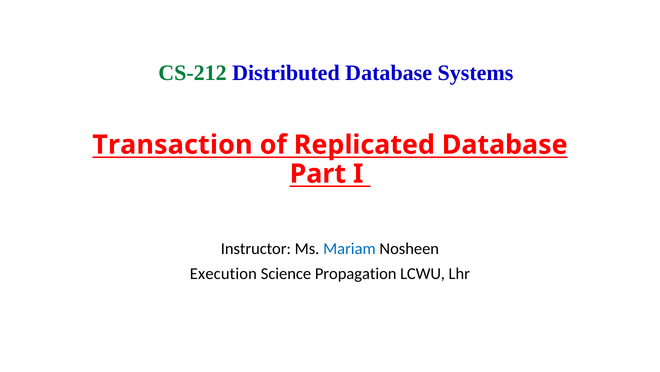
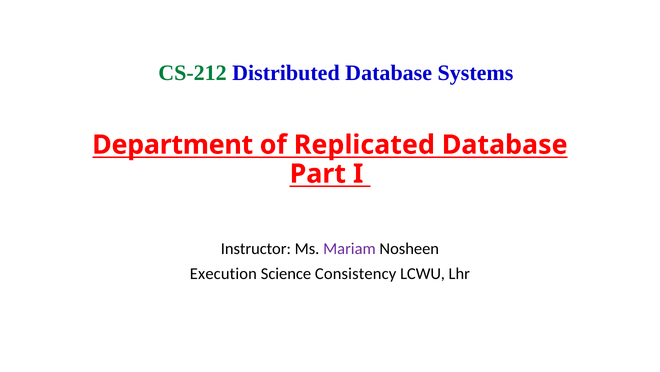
Transaction: Transaction -> Department (173, 145)
Mariam colour: blue -> purple (349, 248)
Propagation: Propagation -> Consistency (356, 273)
